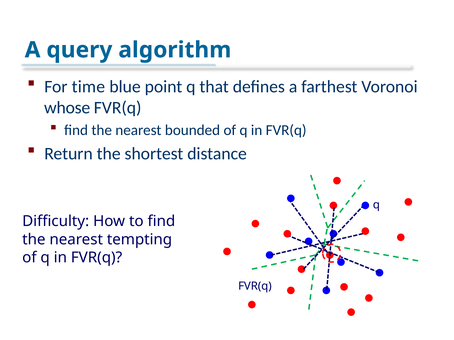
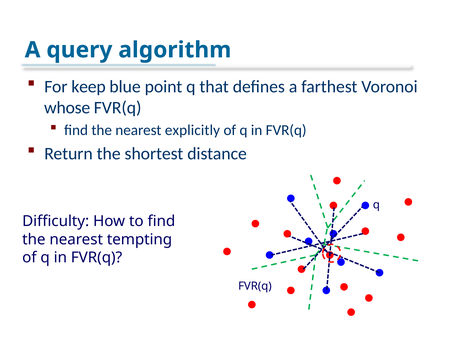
time: time -> keep (89, 87)
bounded: bounded -> explicitly (192, 130)
